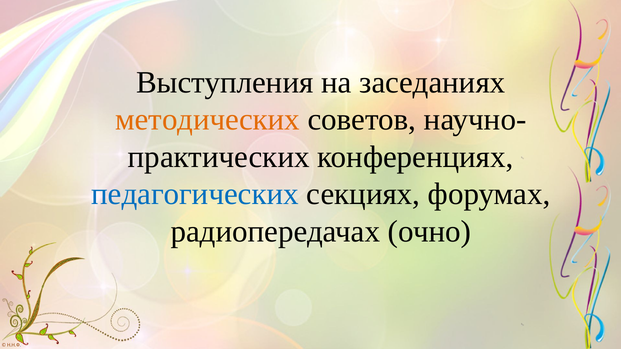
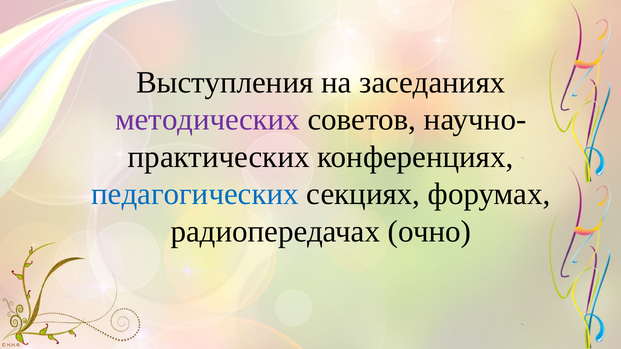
методических colour: orange -> purple (208, 120)
